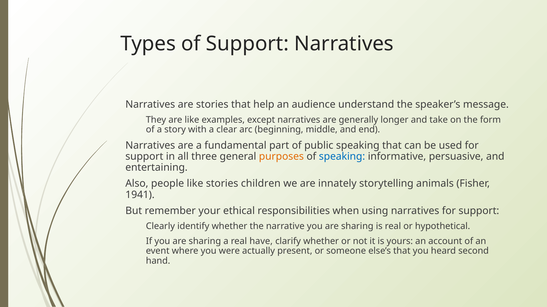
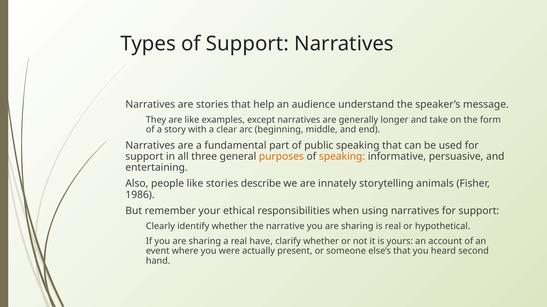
speaking colour: blue -> orange (342, 157)
children: children -> describe (261, 184)
1941: 1941 -> 1986 (140, 195)
